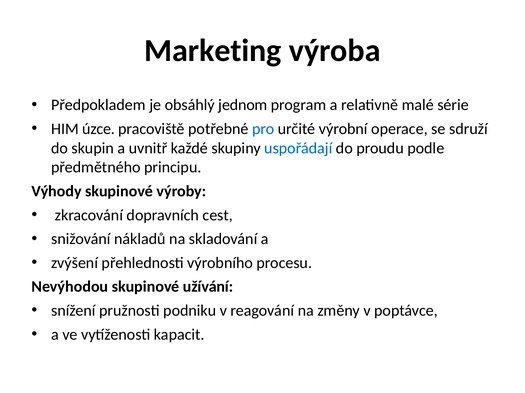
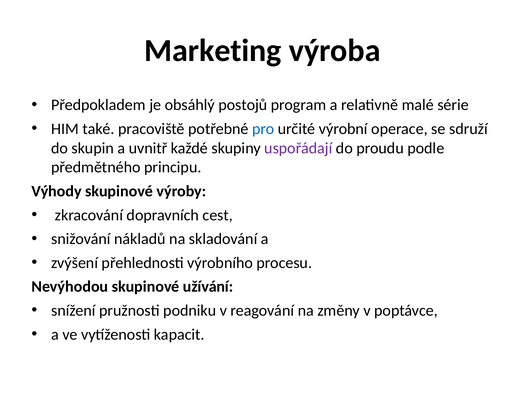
jednom: jednom -> postojů (243, 105)
úzce: úzce -> také (99, 129)
uspořádají colour: blue -> purple (298, 148)
